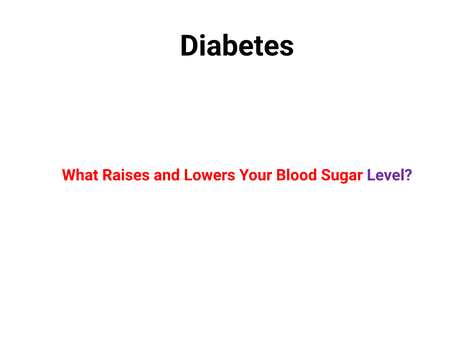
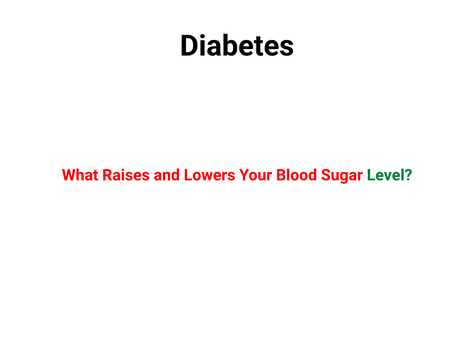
Level colour: purple -> green (390, 175)
